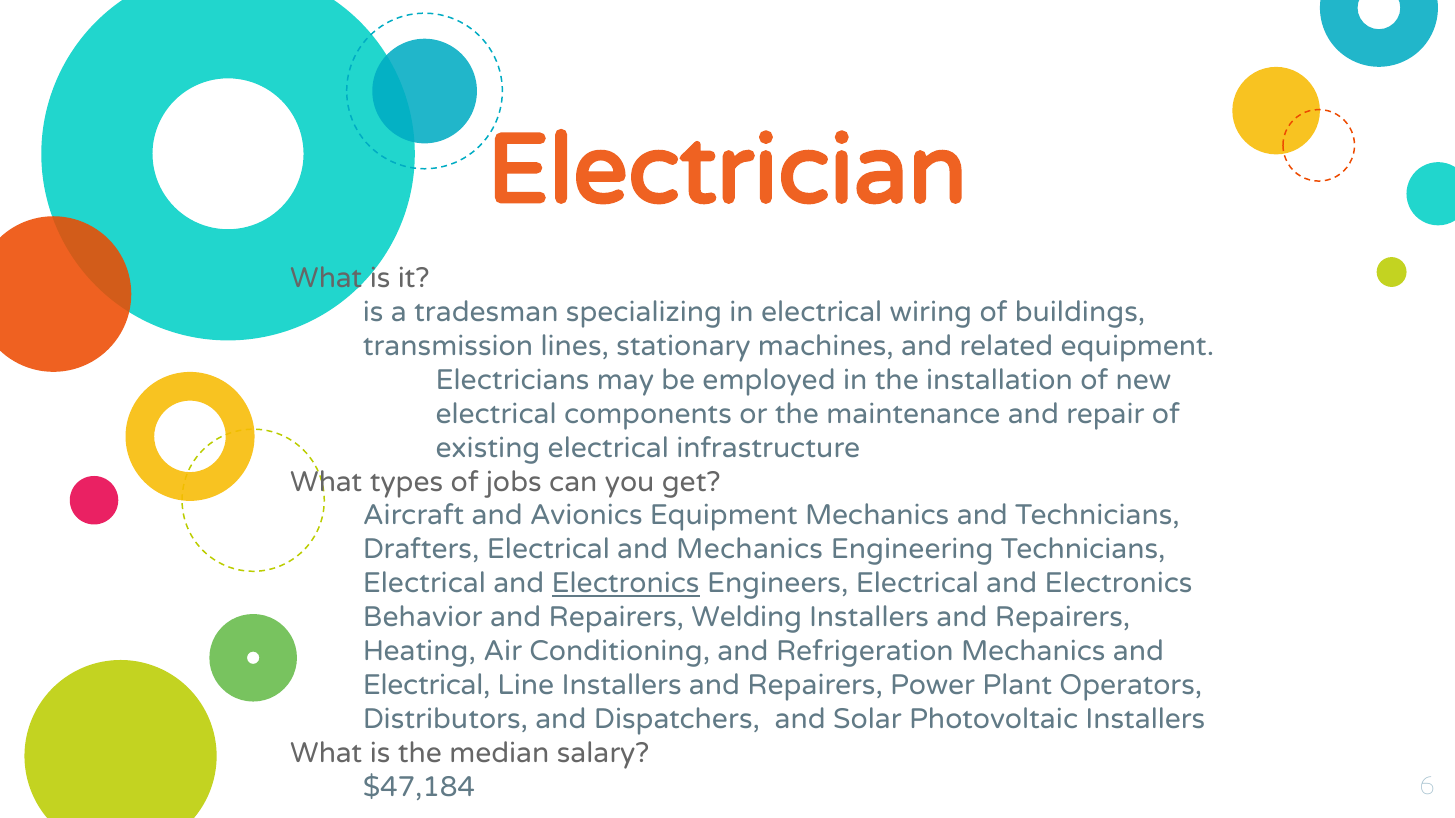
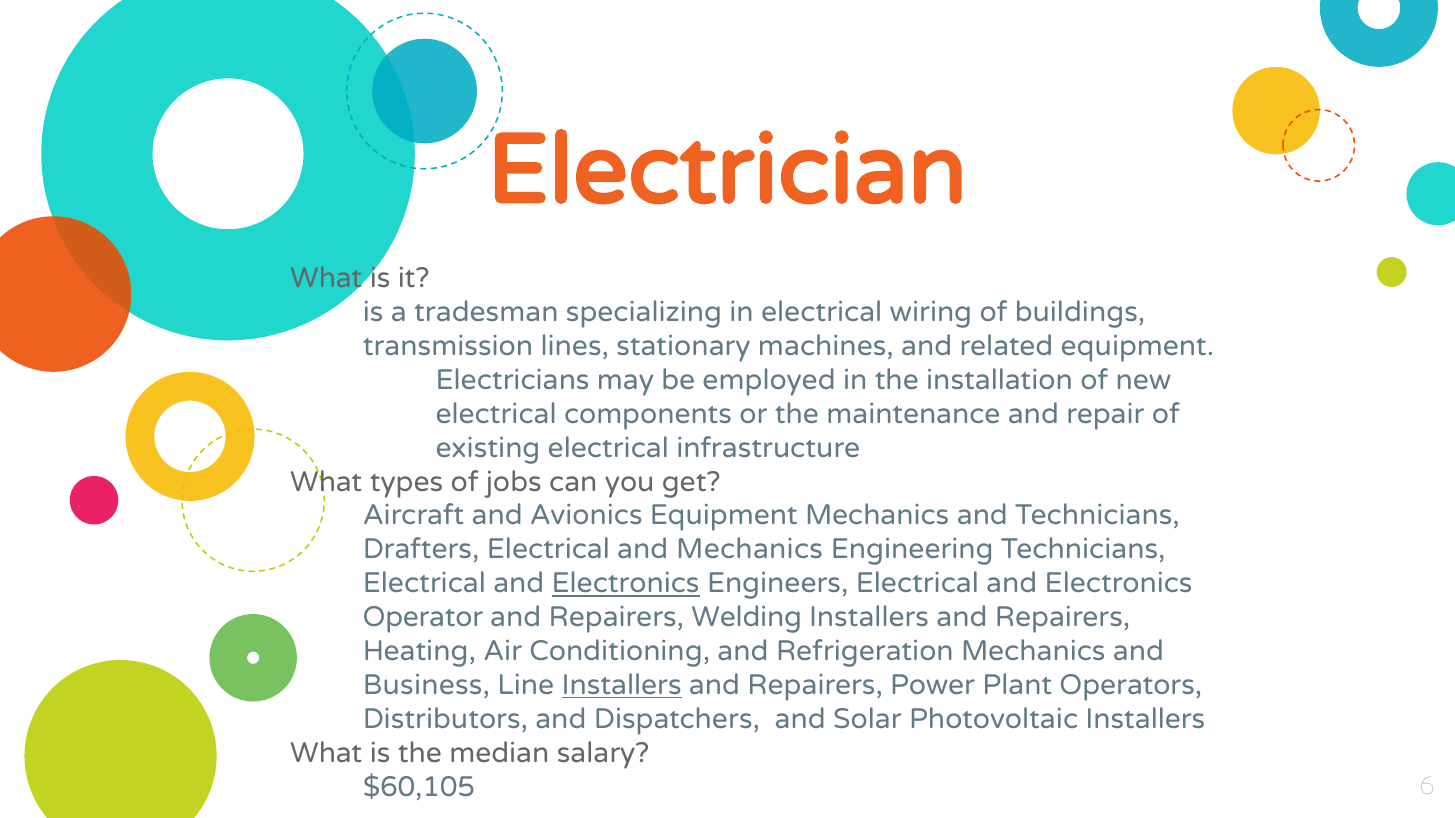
Behavior: Behavior -> Operator (423, 618)
Electrical: Electrical -> Business (426, 686)
Installers underline: none -> present (622, 686)
$47,184: $47,184 -> $60,105 (419, 788)
